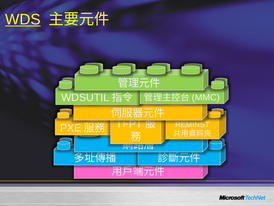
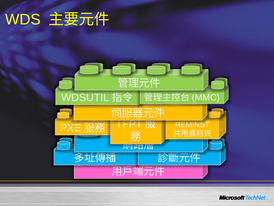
WDS underline: present -> none (23, 19)
